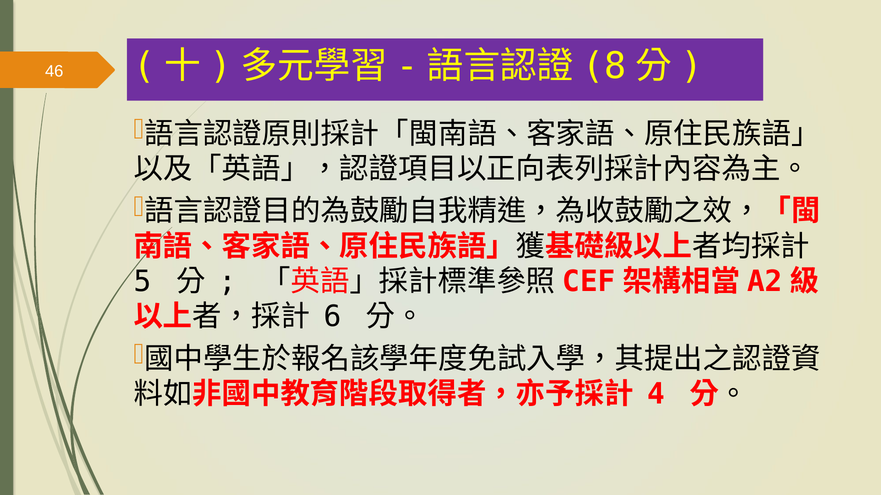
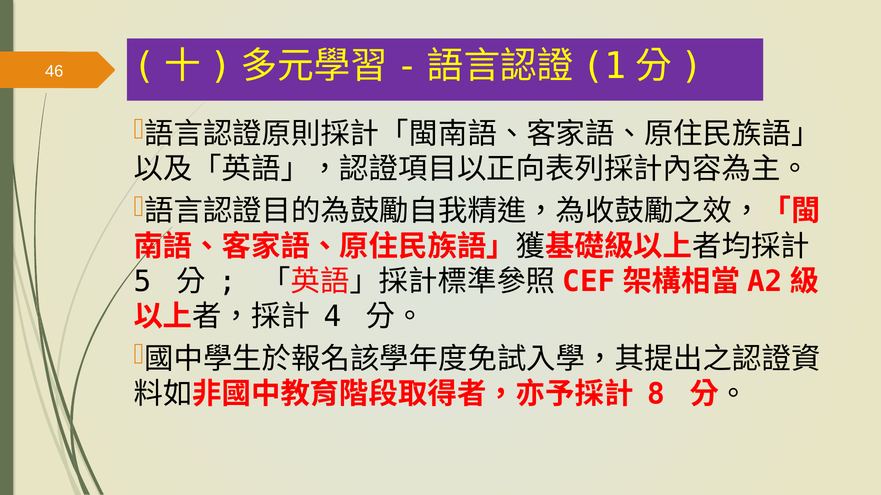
8: 8 -> 1 (604, 66)
6: 6 -> 4 (332, 317)
4: 4 -> 8 (656, 395)
